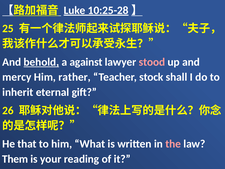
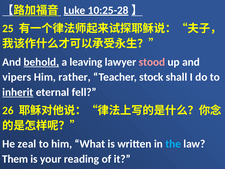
against: against -> leaving (86, 62)
mercy: mercy -> vipers (17, 77)
inherit underline: none -> present (18, 92)
gift: gift -> fell (84, 92)
that: that -> zeal (27, 144)
the colour: pink -> light blue (173, 144)
